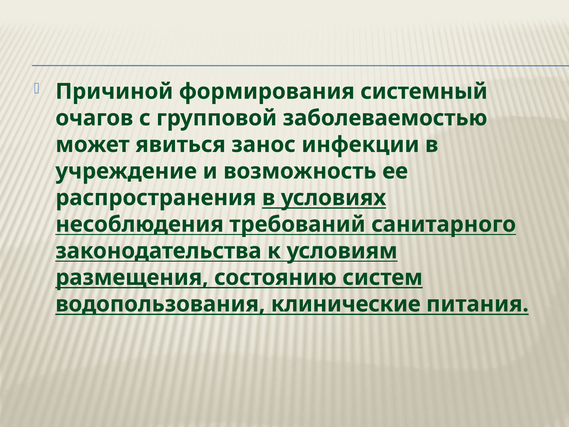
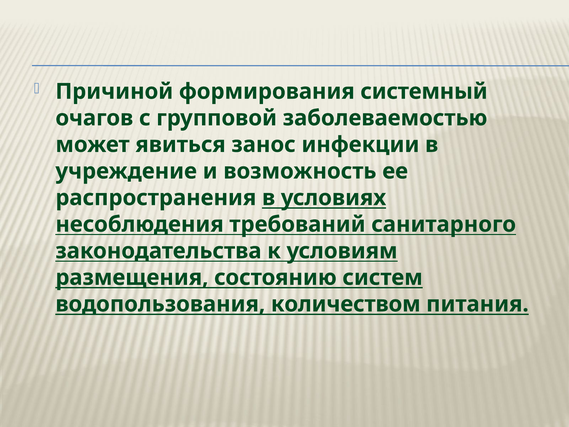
клинические: клинические -> количеством (346, 304)
